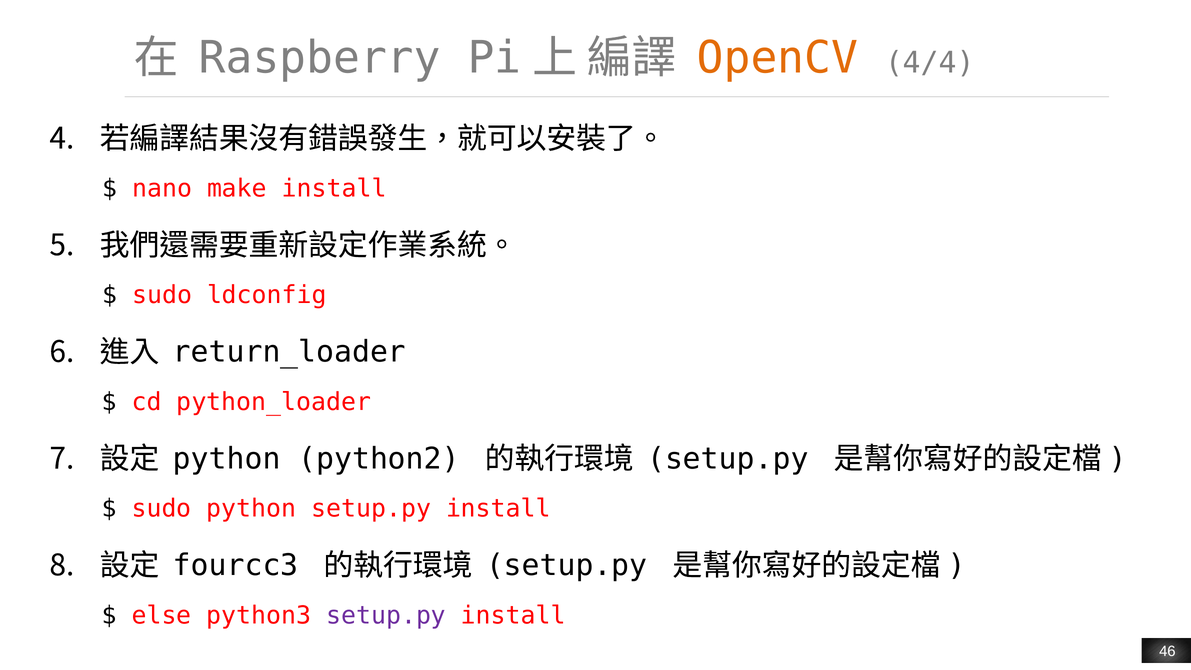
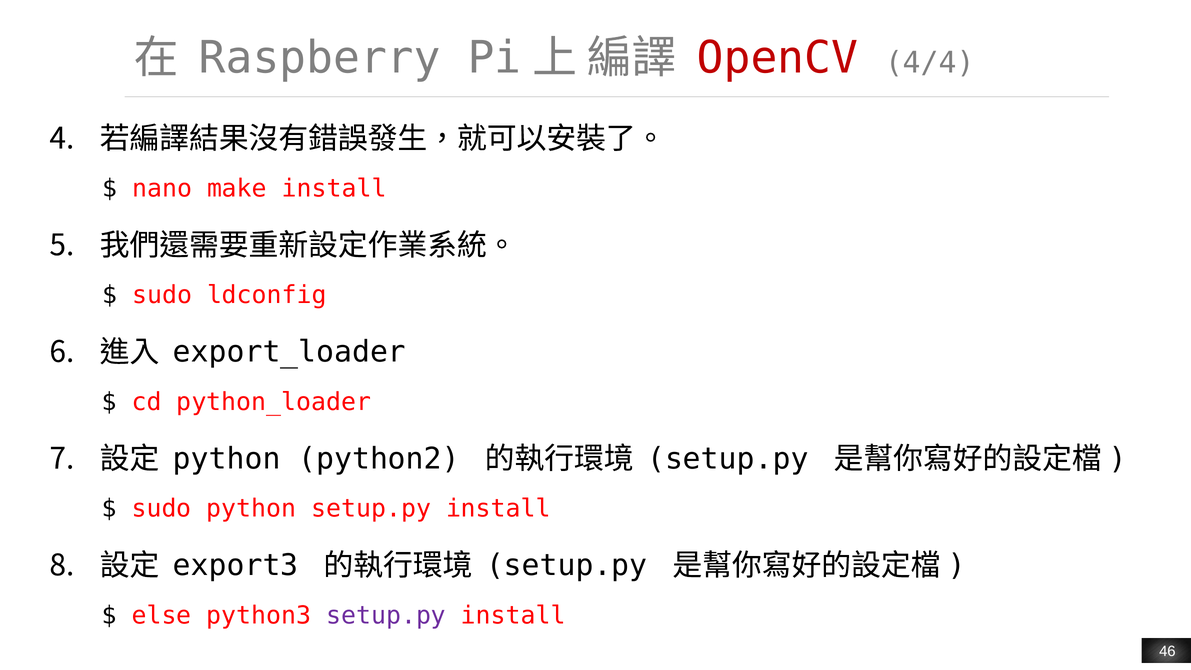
OpenCV colour: orange -> red (778, 58)
return_loader: return_loader -> export_loader (289, 352)
fourcc3: fourcc3 -> export3 (236, 565)
